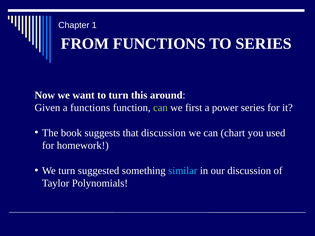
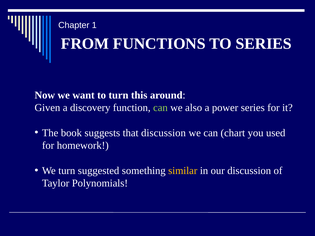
a functions: functions -> discovery (90, 108)
first: first -> also (194, 108)
similar colour: light blue -> yellow (183, 171)
